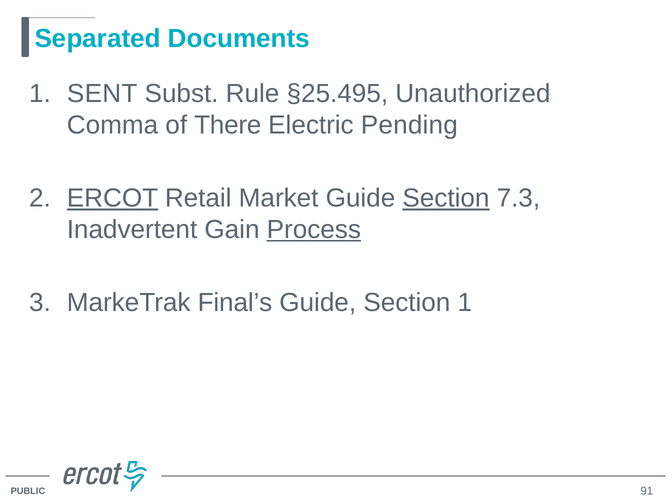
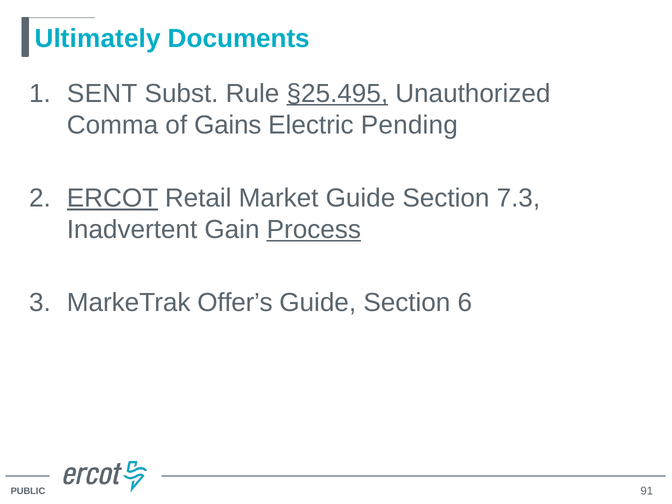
Separated: Separated -> Ultimately (98, 39)
§25.495 underline: none -> present (337, 94)
There: There -> Gains (228, 125)
Section underline: present -> none (446, 198)
Final’s: Final’s -> Offer’s (235, 303)
Section 1: 1 -> 6 (465, 303)
